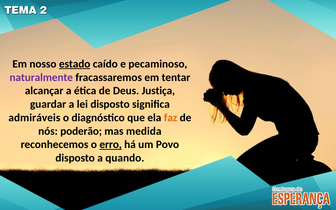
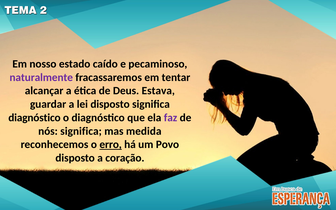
estado underline: present -> none (75, 64)
Justiça: Justiça -> Estava (158, 91)
admiráveis: admiráveis -> diagnóstico (34, 118)
faz colour: orange -> purple (171, 118)
nós poderão: poderão -> significa (81, 131)
quando: quando -> coração (125, 158)
